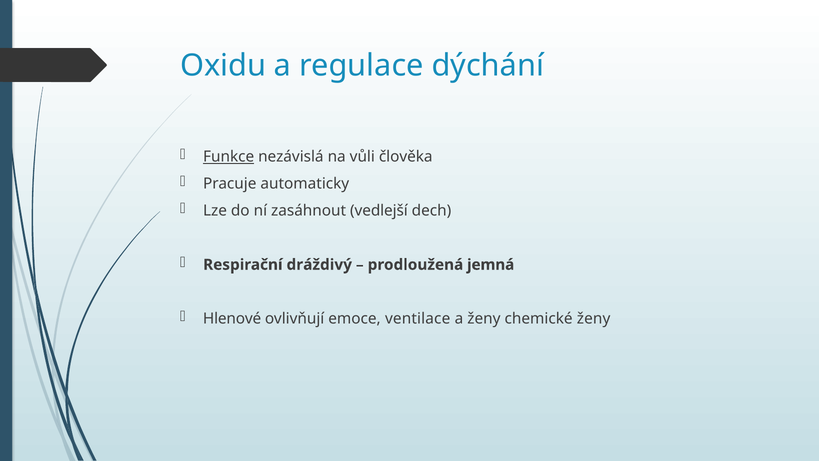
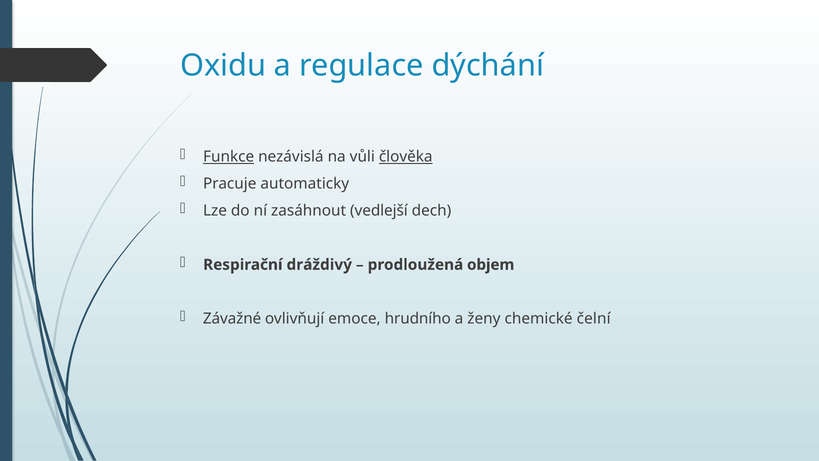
člověka underline: none -> present (406, 157)
jemná: jemná -> objem (491, 265)
Hlenové: Hlenové -> Závažné (232, 318)
ventilace: ventilace -> hrudního (418, 318)
chemické ženy: ženy -> čelní (594, 318)
